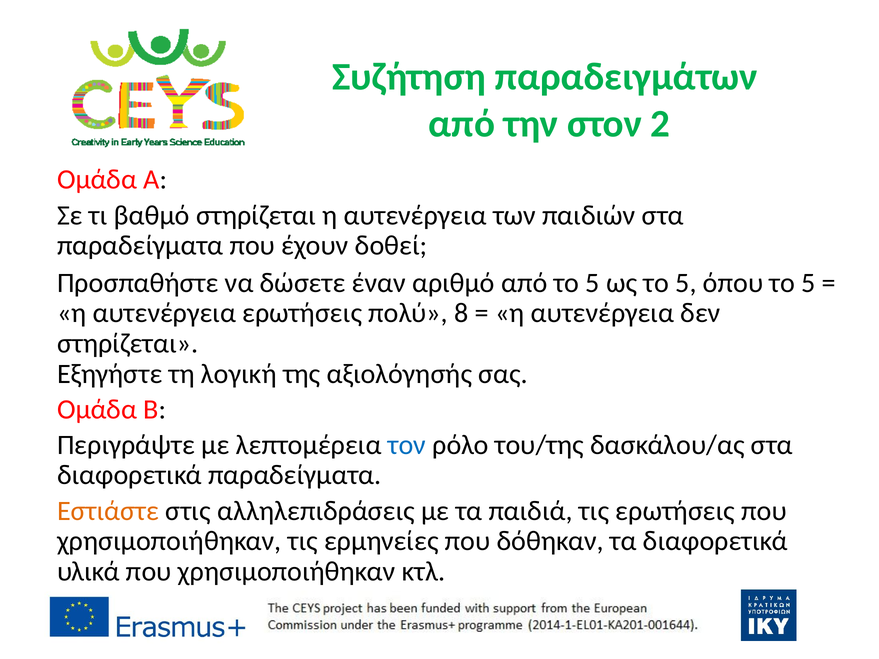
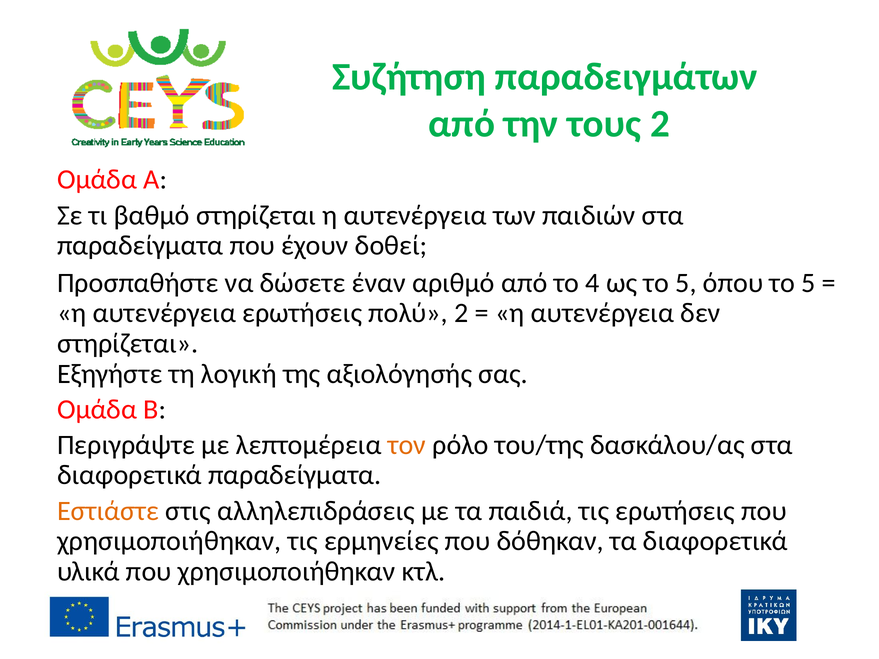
στον: στον -> τους (604, 124)
από το 5: 5 -> 4 (593, 283)
πολύ 8: 8 -> 2 (461, 313)
τον colour: blue -> orange (407, 445)
